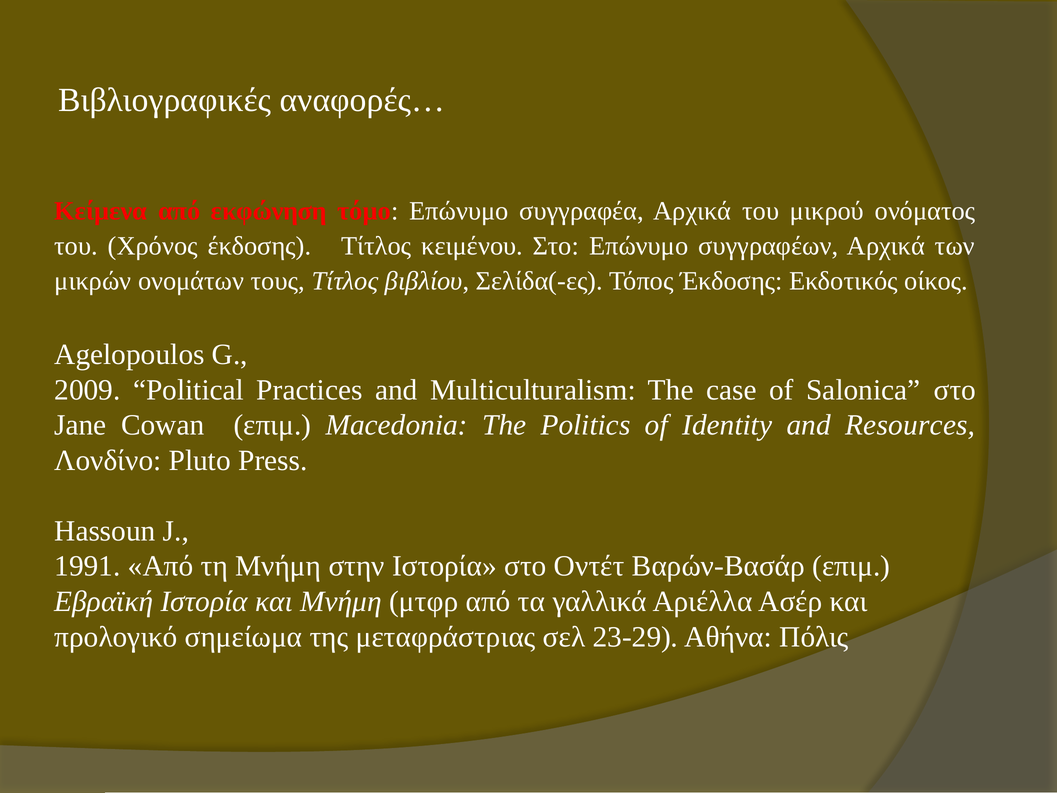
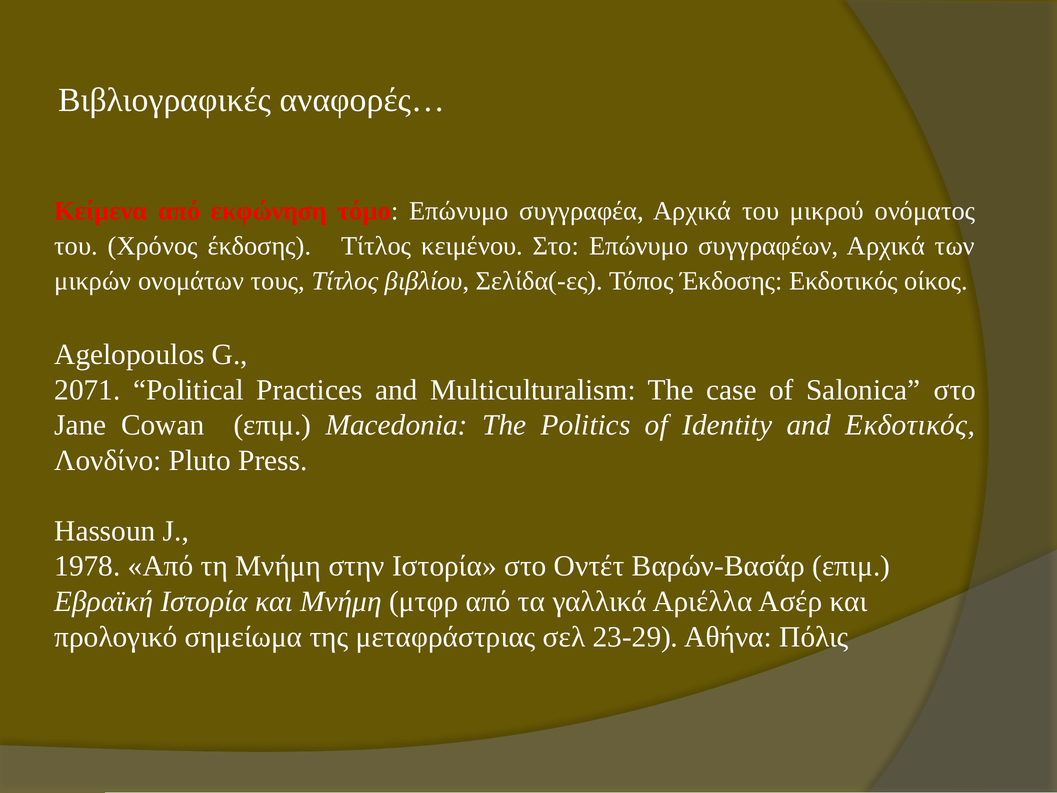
2009: 2009 -> 2071 (87, 390)
and Resources: Resources -> Εκδοτικός (910, 425)
1991: 1991 -> 1978 (87, 566)
